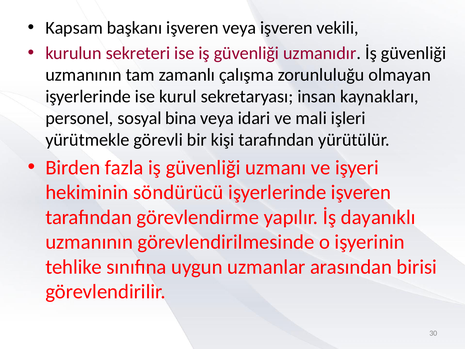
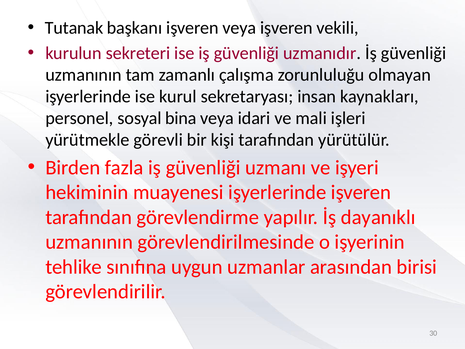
Kapsam: Kapsam -> Tutanak (74, 28)
söndürücü: söndürücü -> muayenesi (178, 192)
